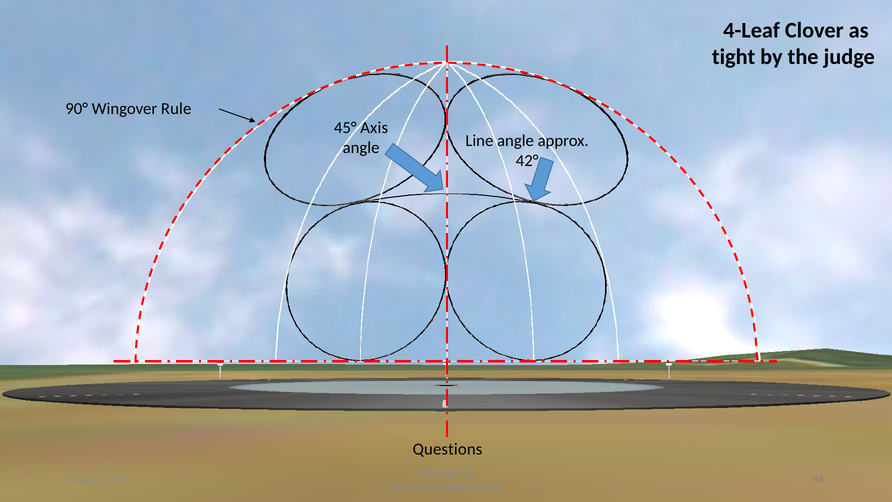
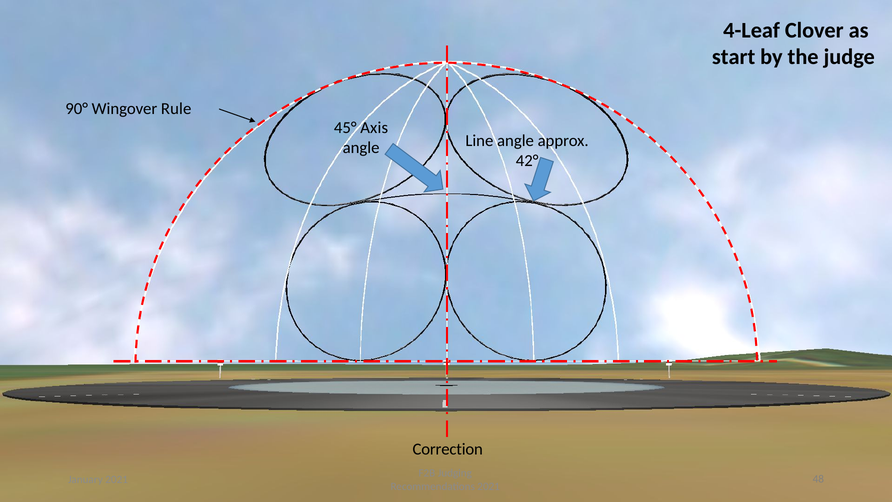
tight: tight -> start (734, 57)
Questions: Questions -> Correction (448, 449)
